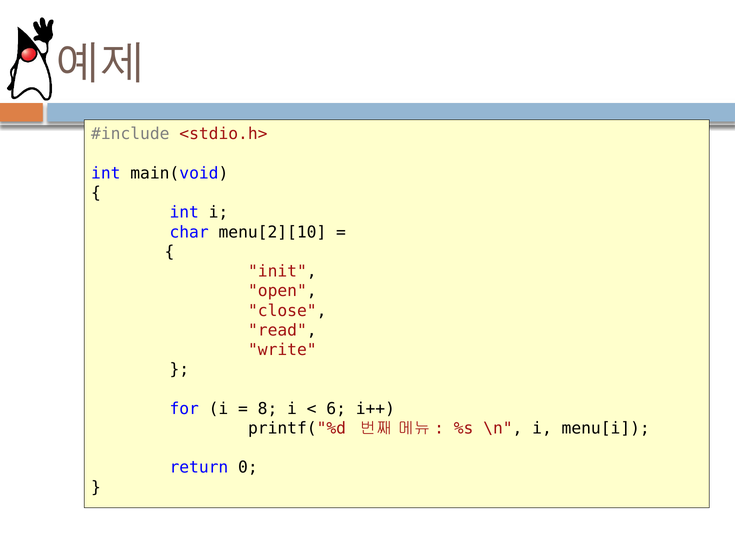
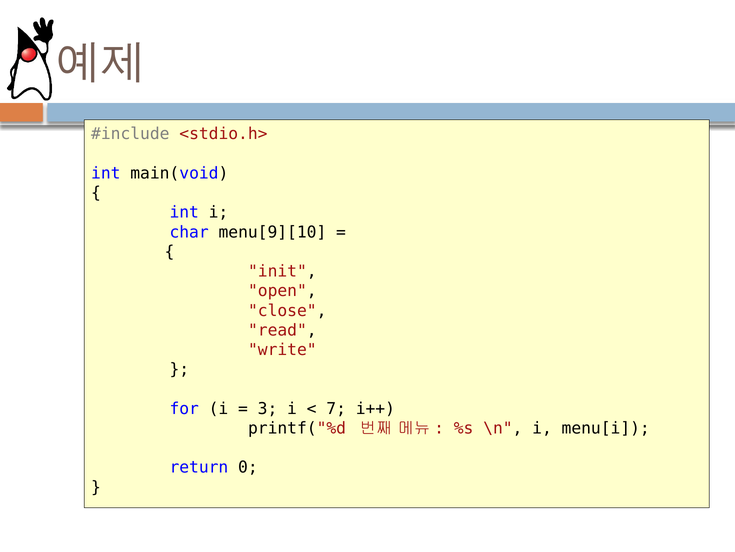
menu[2][10: menu[2][10 -> menu[9][10 (272, 232)
8: 8 -> 3 (268, 408)
6: 6 -> 7 (336, 408)
